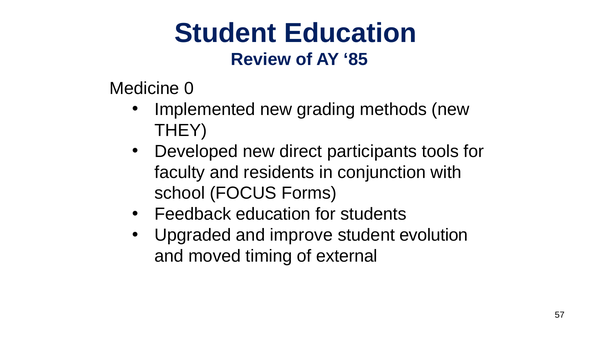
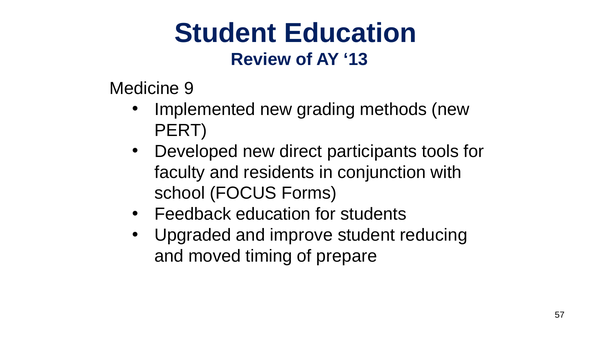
85: 85 -> 13 (356, 59)
0: 0 -> 9 (189, 88)
THEY: THEY -> PERT (181, 130)
evolution: evolution -> reducing (434, 235)
external: external -> prepare (347, 256)
